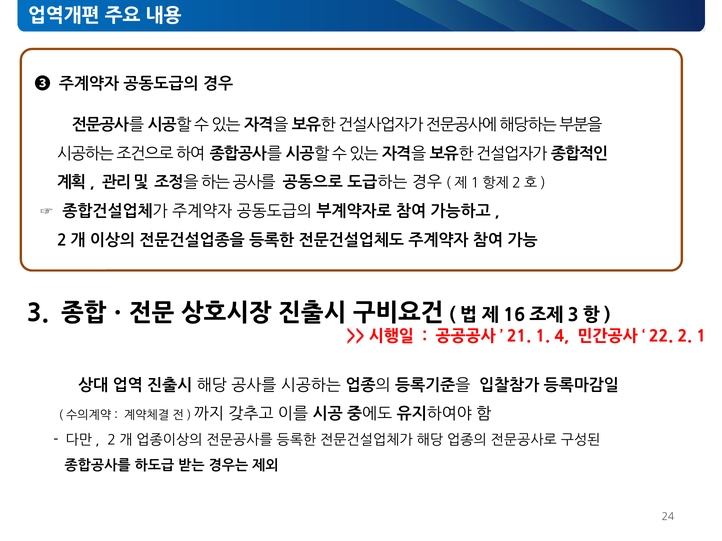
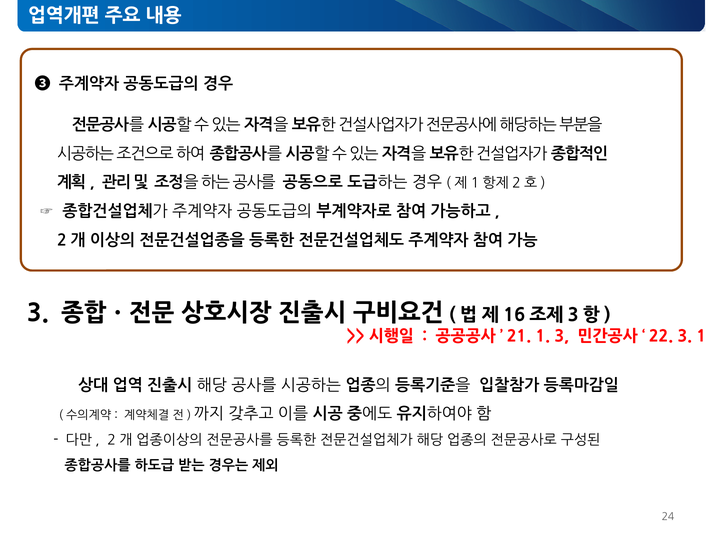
1 4: 4 -> 3 (562, 337)
22 2: 2 -> 3 (685, 337)
